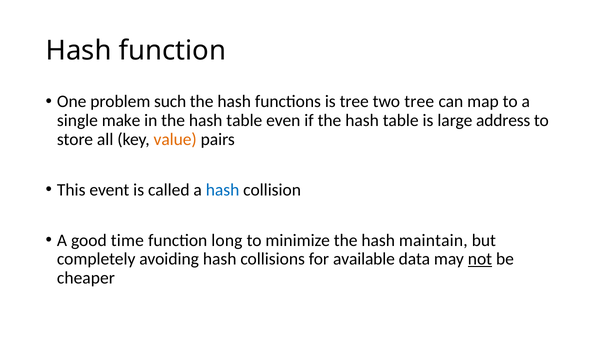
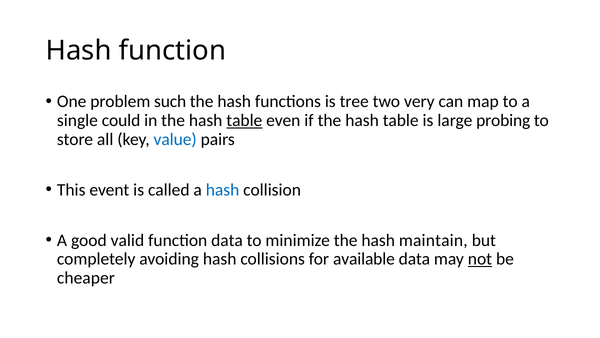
two tree: tree -> very (419, 101)
make: make -> could (121, 120)
table underline: none -> present (244, 120)
address: address -> probing (503, 120)
value colour: orange -> blue (175, 139)
time: time -> valid (127, 240)
function long: long -> data (227, 240)
